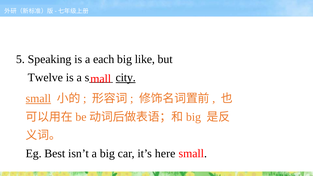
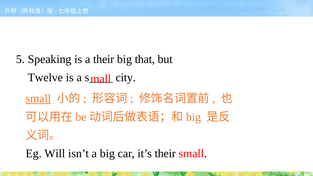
a each: each -> their (104, 59)
like: like -> that (145, 59)
city underline: present -> none (126, 78)
Best: Best -> Will (55, 154)
it’s here: here -> their (165, 154)
